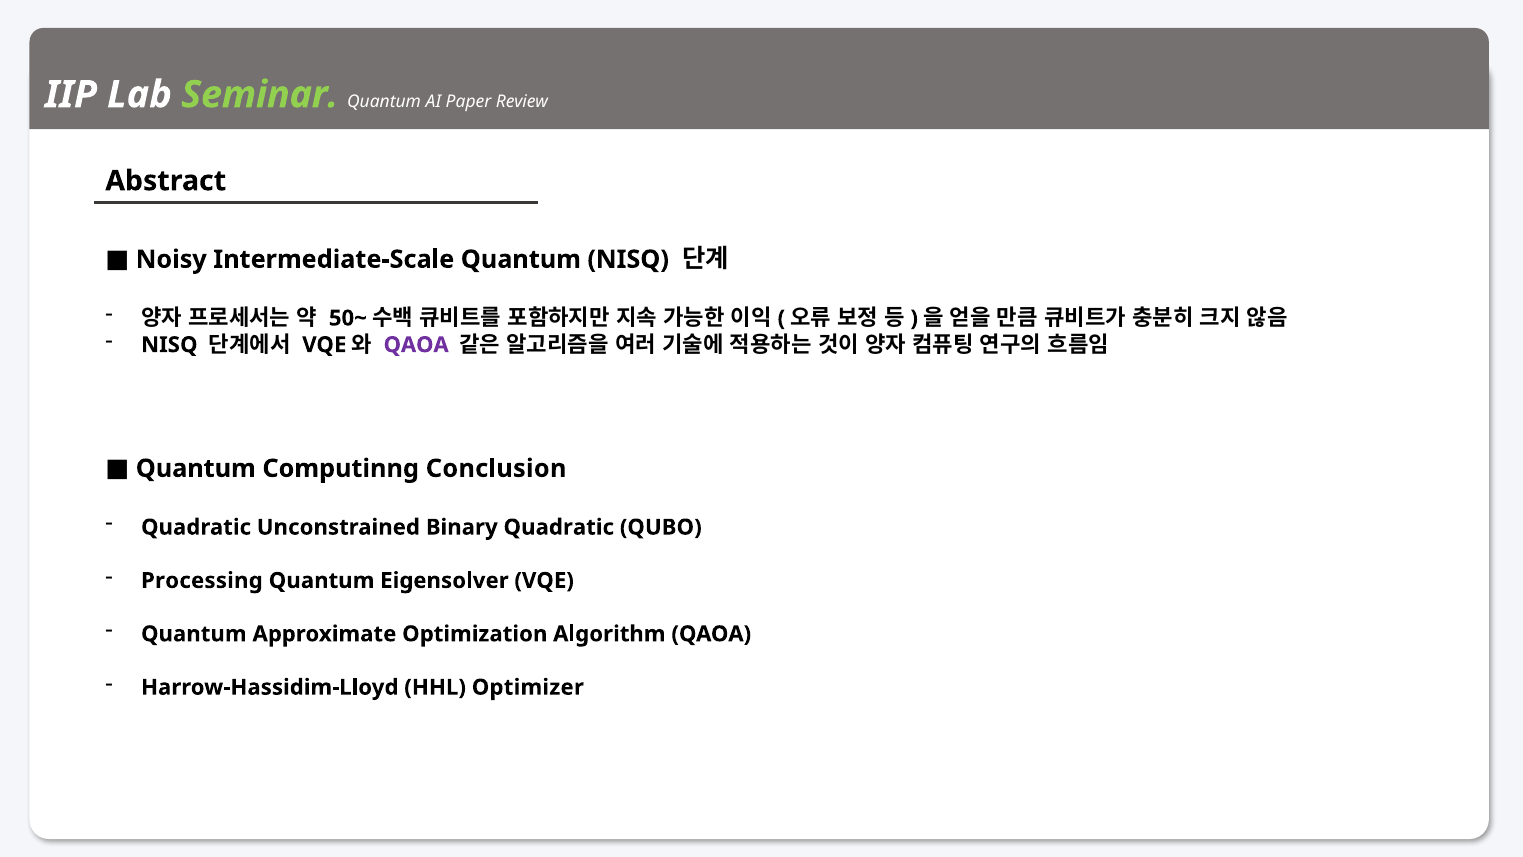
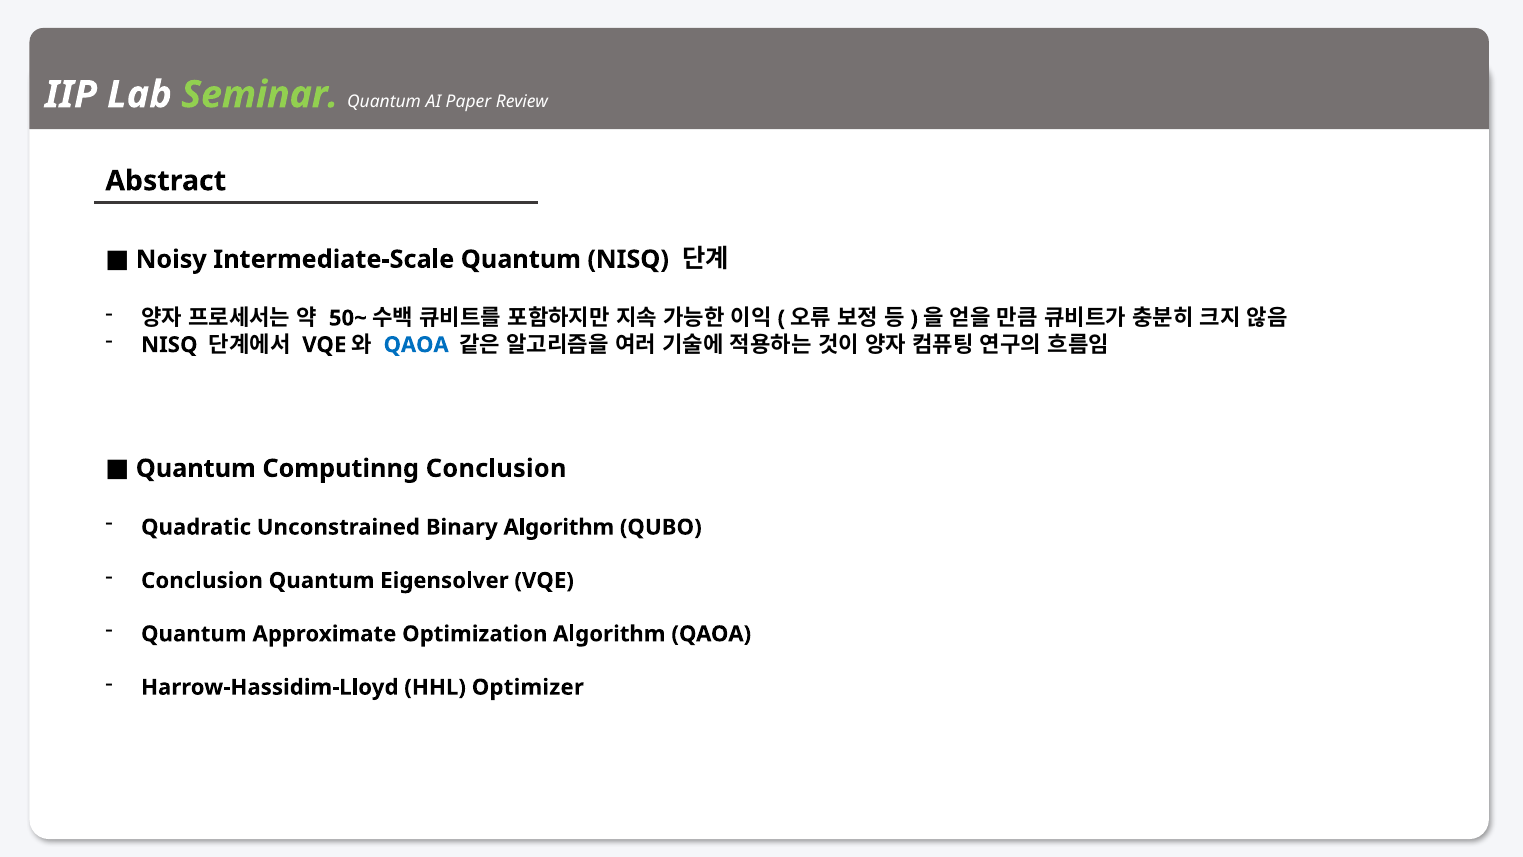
QAOA colour: purple -> blue (416, 345)
Binary Quadratic: Quadratic -> Algorithm (559, 527)
Processing: Processing -> Conclusion (202, 580)
